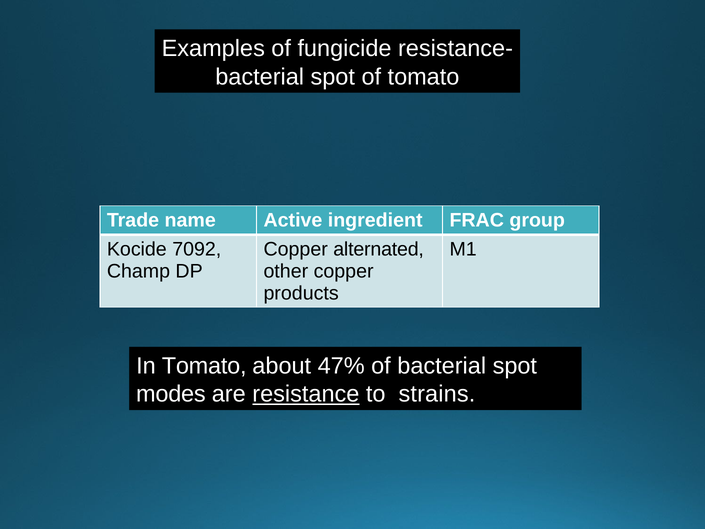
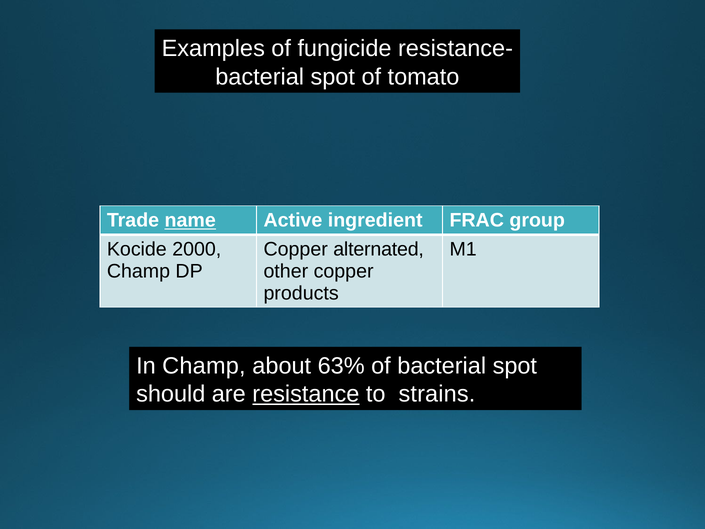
name underline: none -> present (190, 220)
7092: 7092 -> 2000 (197, 249)
In Tomato: Tomato -> Champ (204, 366)
47%: 47% -> 63% (341, 366)
modes: modes -> should (171, 394)
